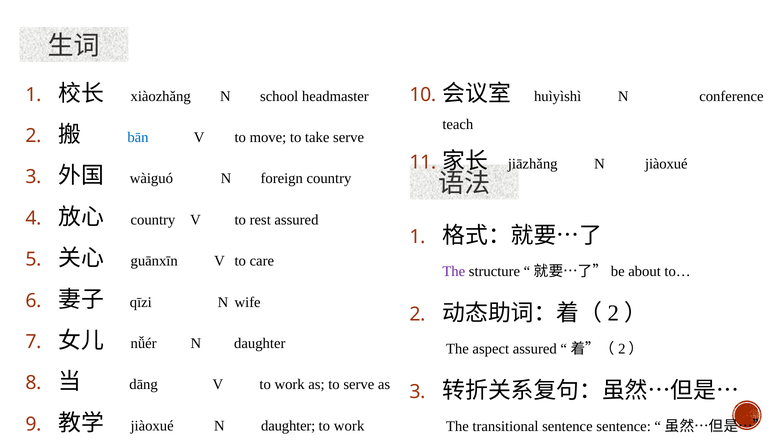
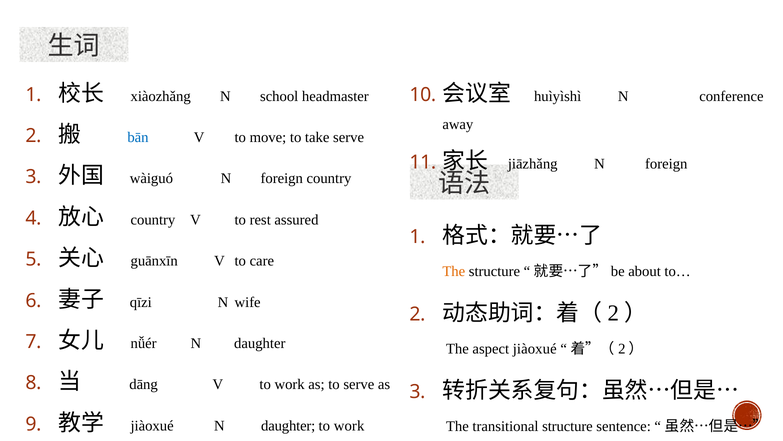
teach: teach -> away (458, 124)
jiāzhǎng N jiàoxué: jiàoxué -> foreign (666, 164)
The colour: purple -> orange (454, 271)
aspect assured: assured -> jiàoxué (535, 349)
transitional sentence: sentence -> structure (567, 426)
